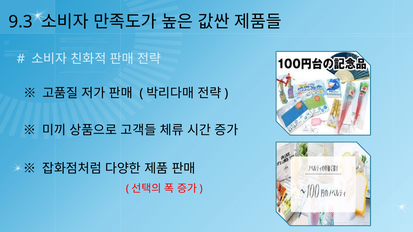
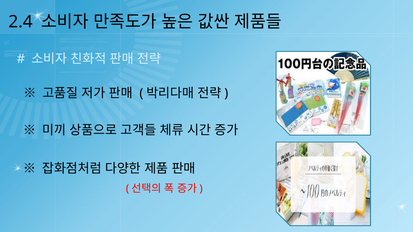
9.3: 9.3 -> 2.4 (20, 22)
